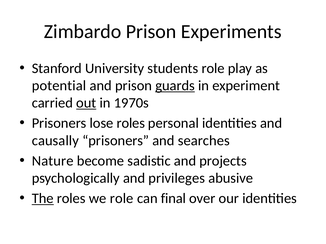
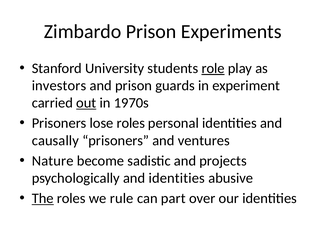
role underline: none -> present (213, 68)
potential: potential -> investors (59, 86)
guards underline: present -> none (175, 86)
searches: searches -> ventures (204, 141)
and privileges: privileges -> identities (177, 179)
we role: role -> rule (122, 199)
final: final -> part (173, 199)
